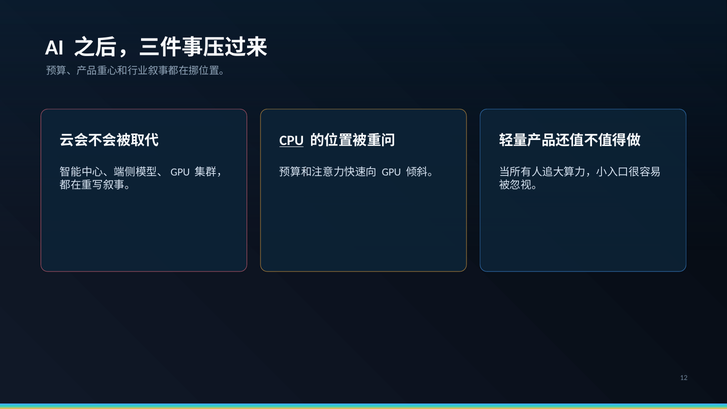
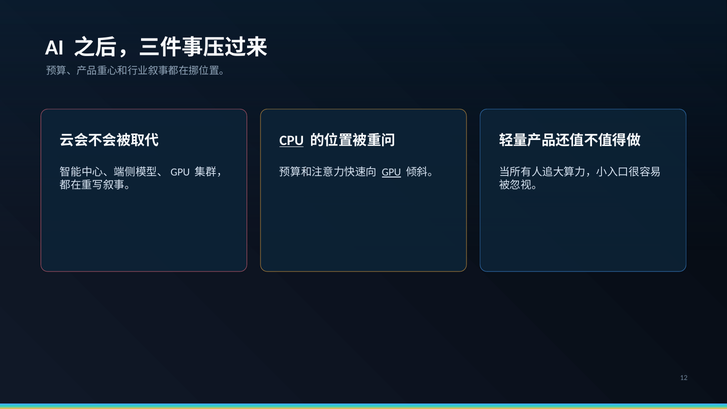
GPU underline: none -> present (391, 172)
